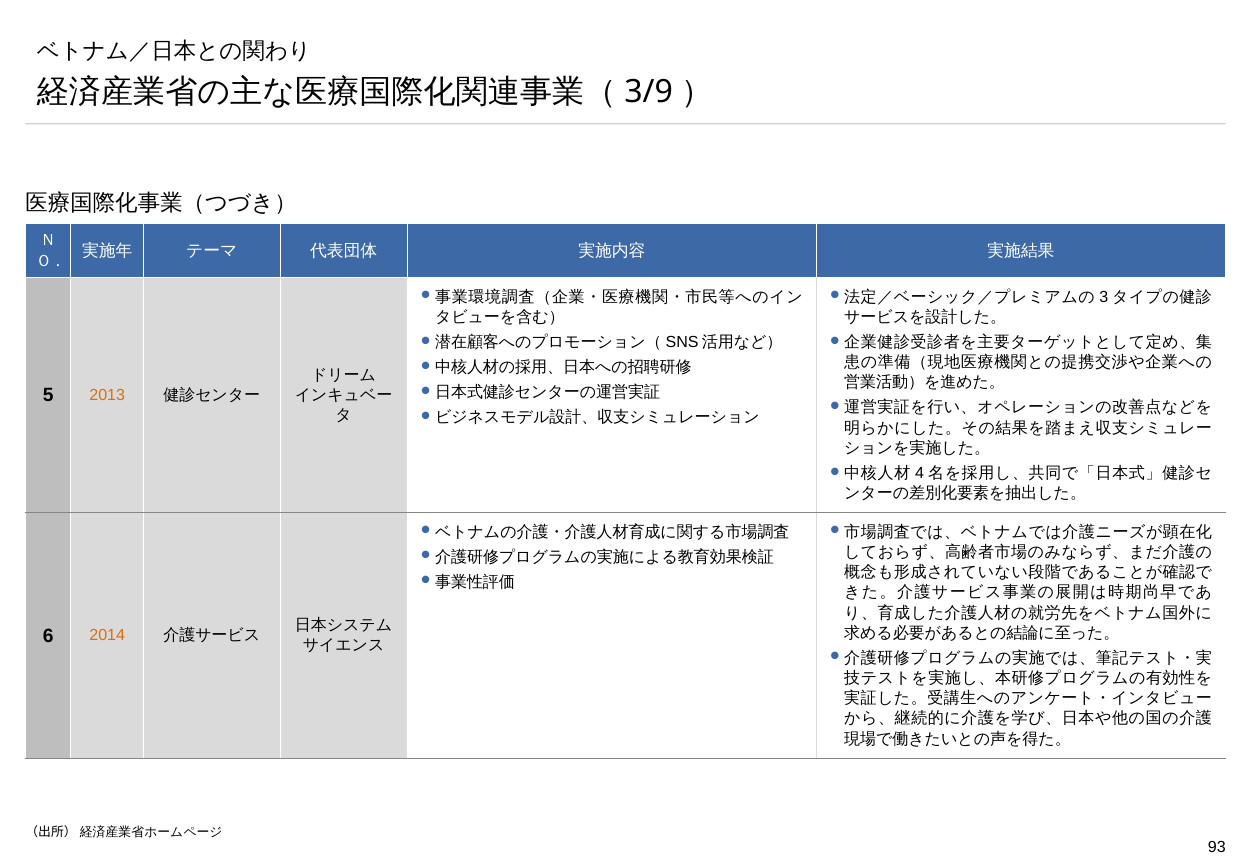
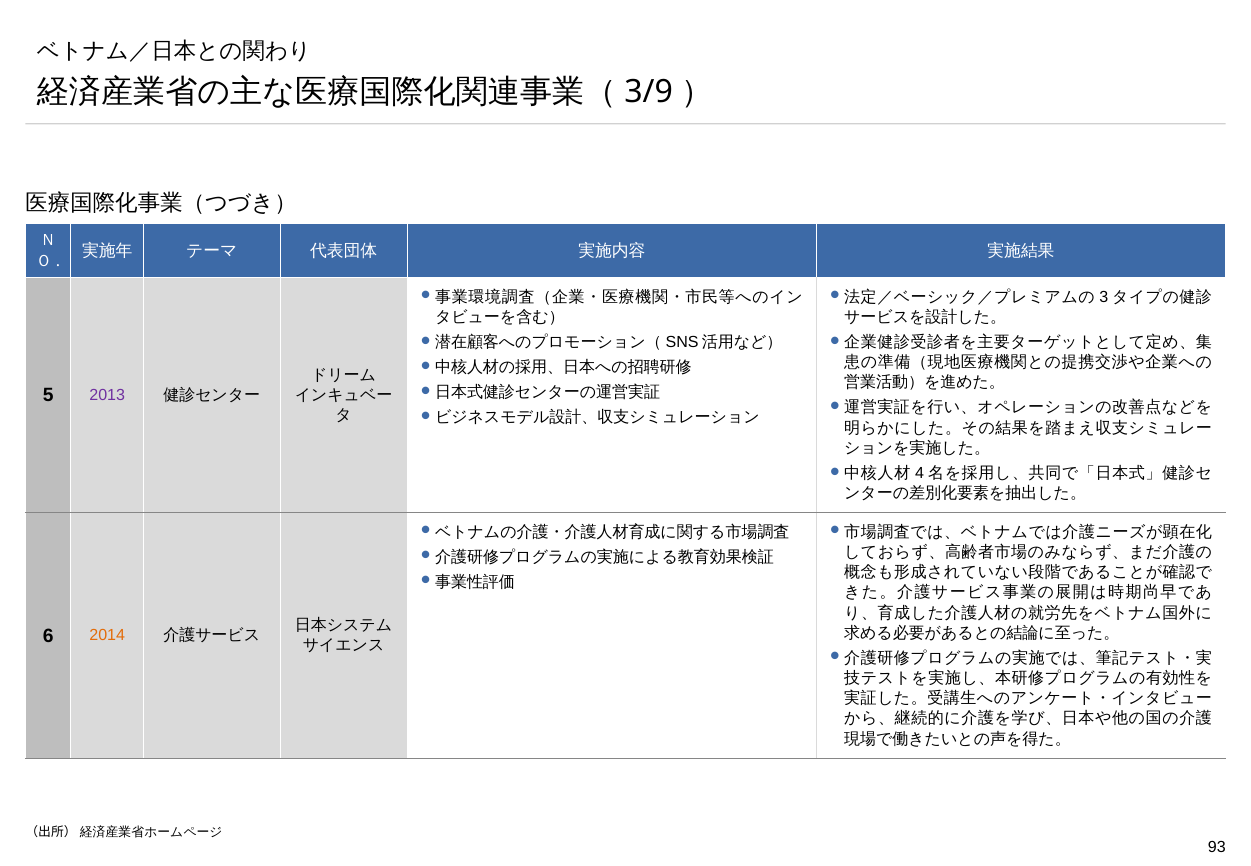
2013 colour: orange -> purple (107, 395)
